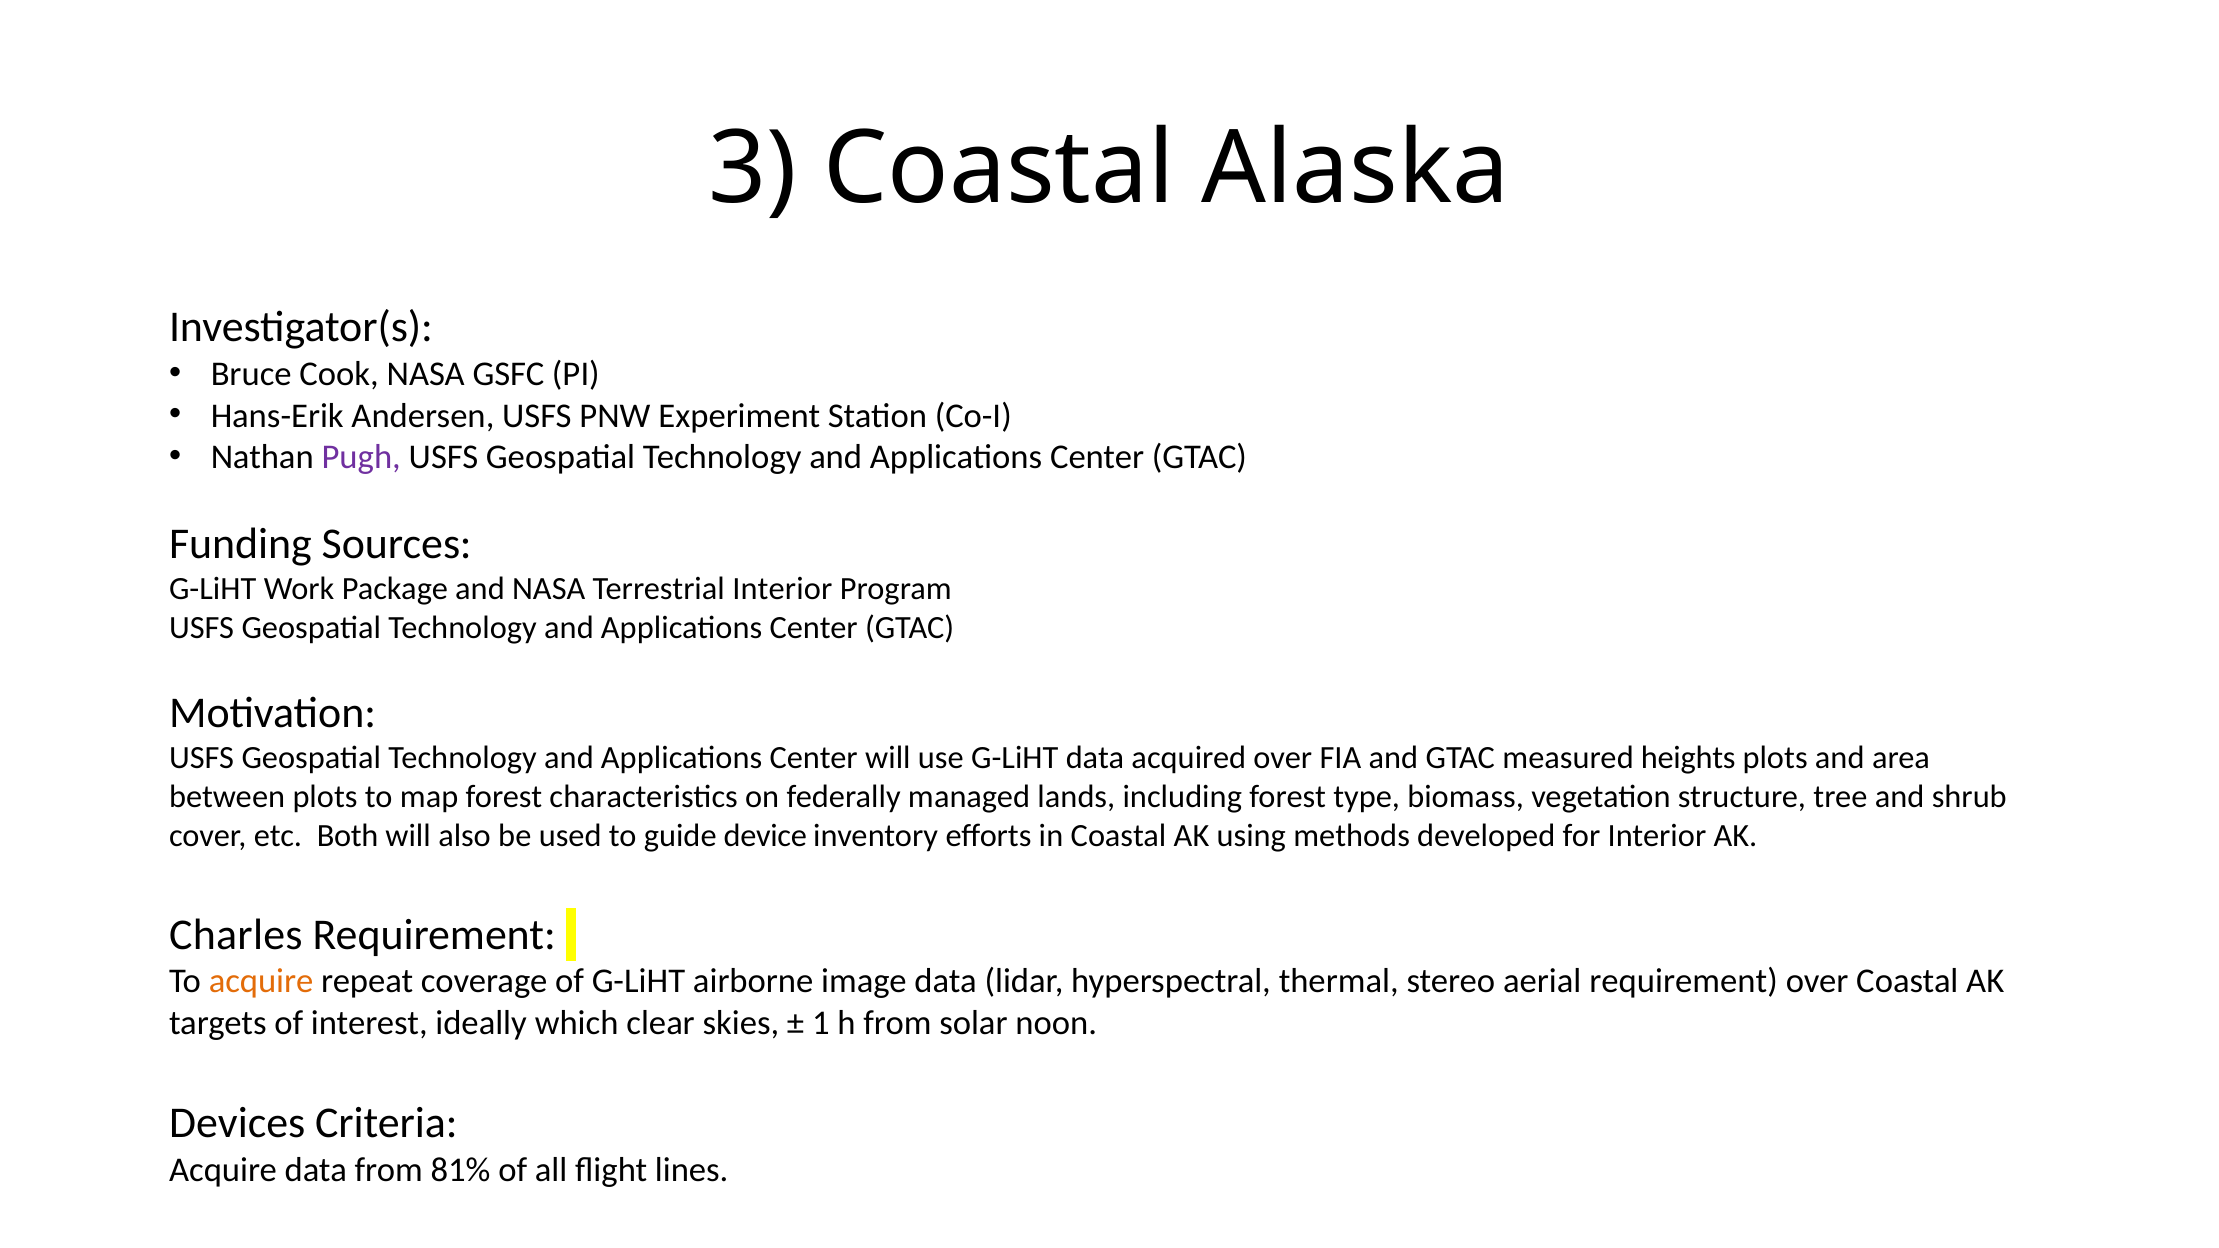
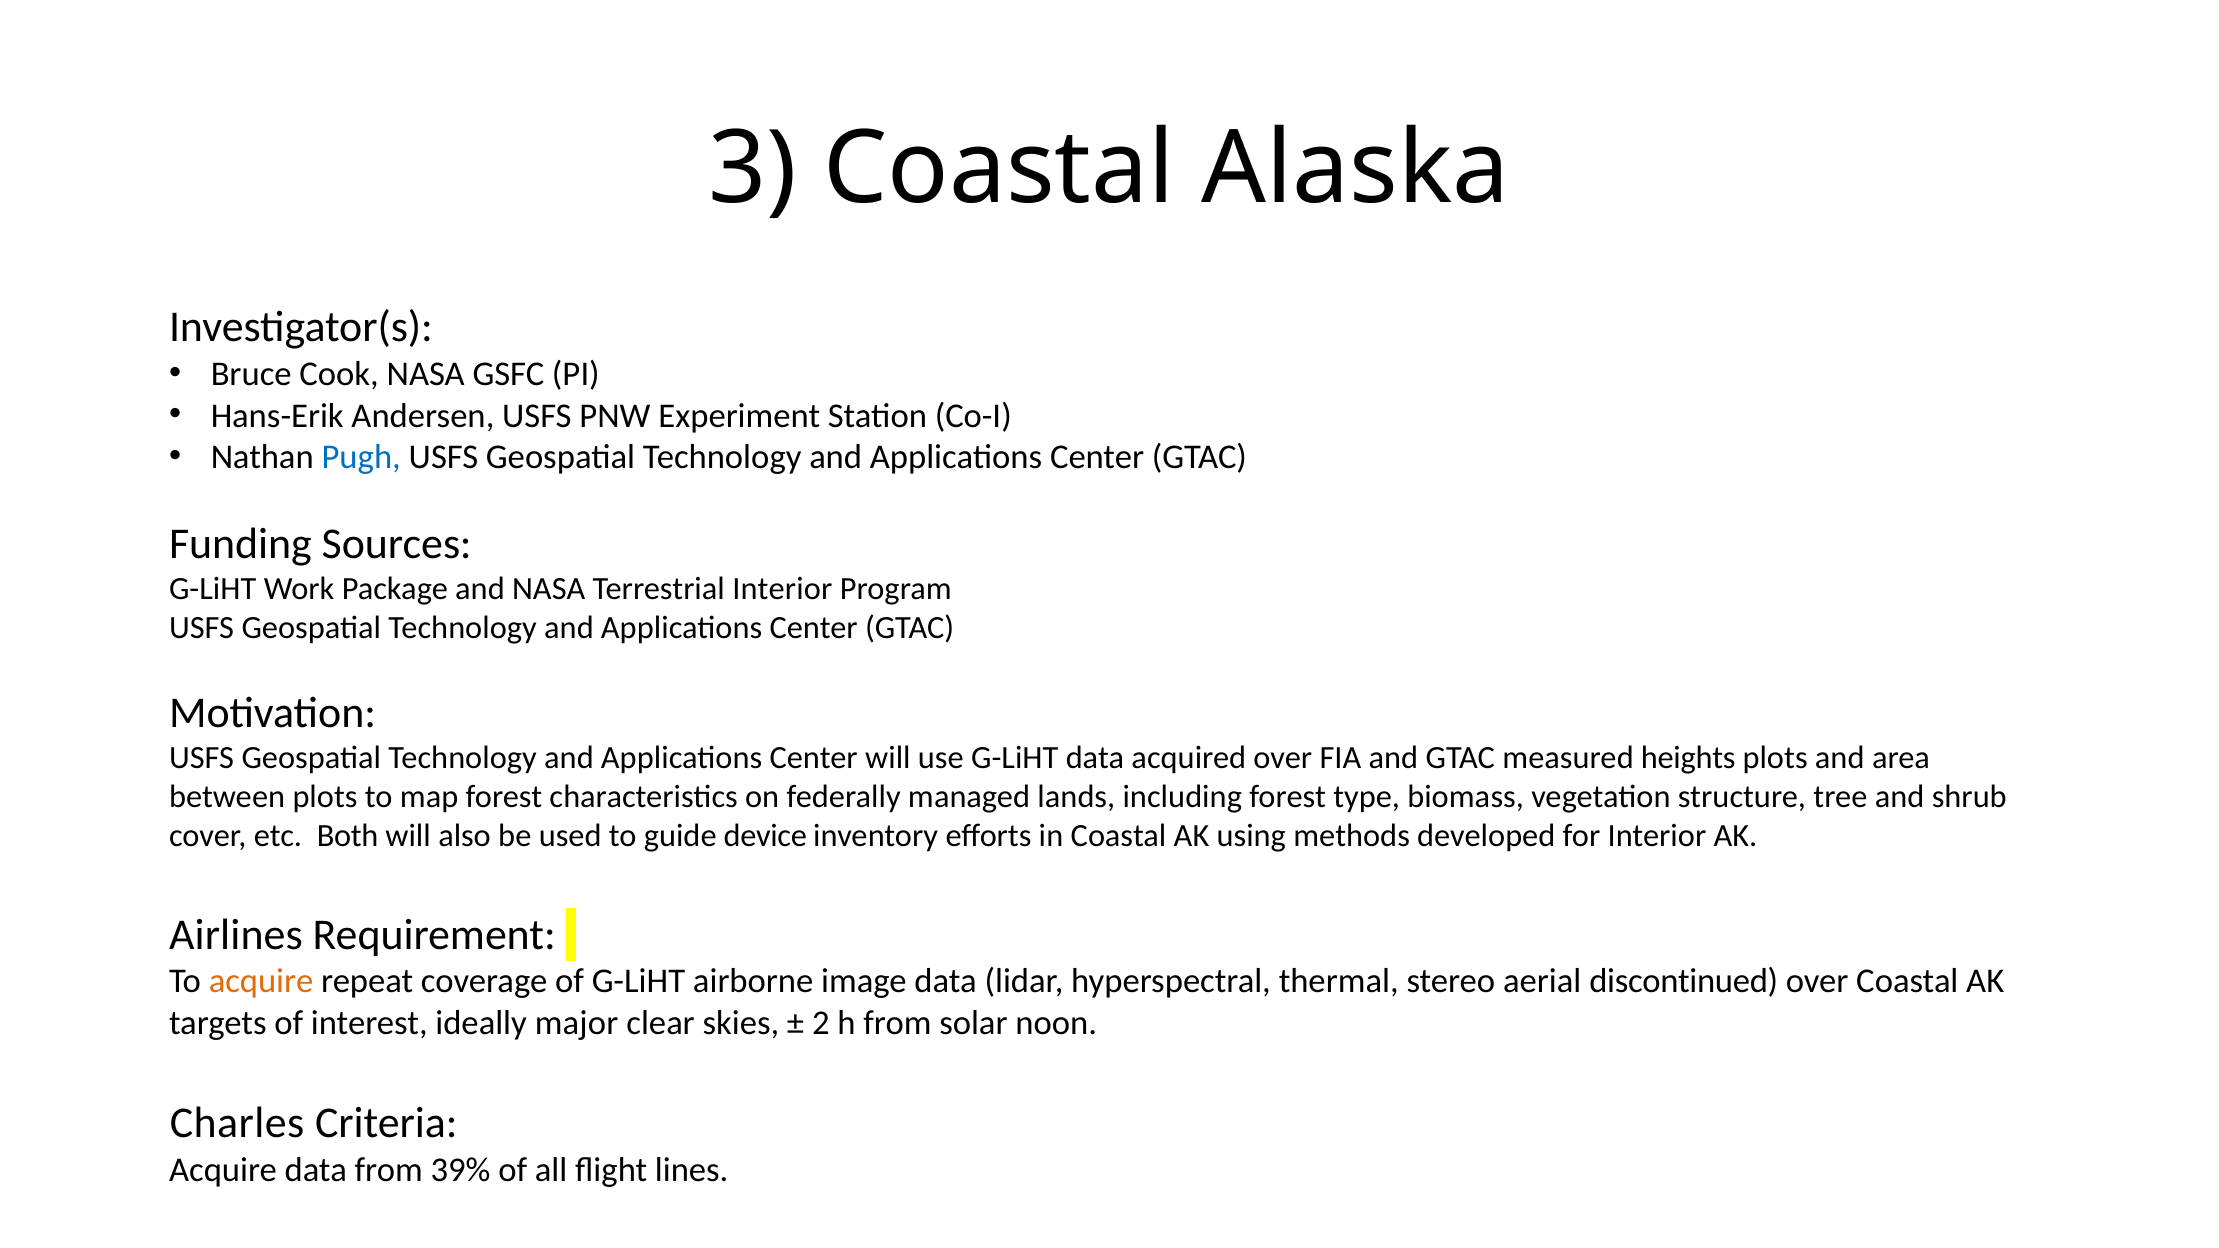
Pugh colour: purple -> blue (361, 457)
Charles: Charles -> Airlines (236, 935)
aerial requirement: requirement -> discontinued (1684, 982)
which: which -> major (577, 1023)
1: 1 -> 2 (821, 1023)
Devices: Devices -> Charles (237, 1124)
81%: 81% -> 39% (461, 1170)
